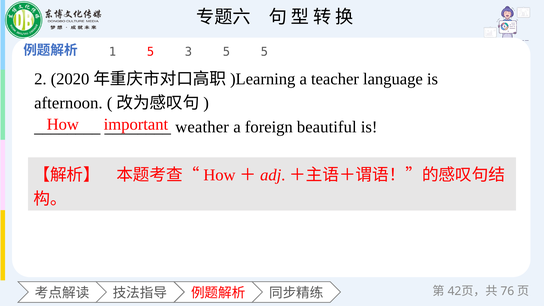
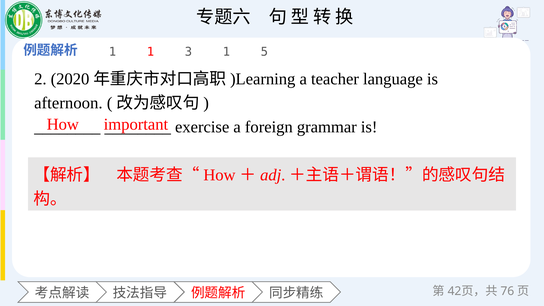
1 5: 5 -> 1 (150, 52)
3 5: 5 -> 1 (226, 52)
weather: weather -> exercise (202, 127)
beautiful: beautiful -> grammar (327, 127)
